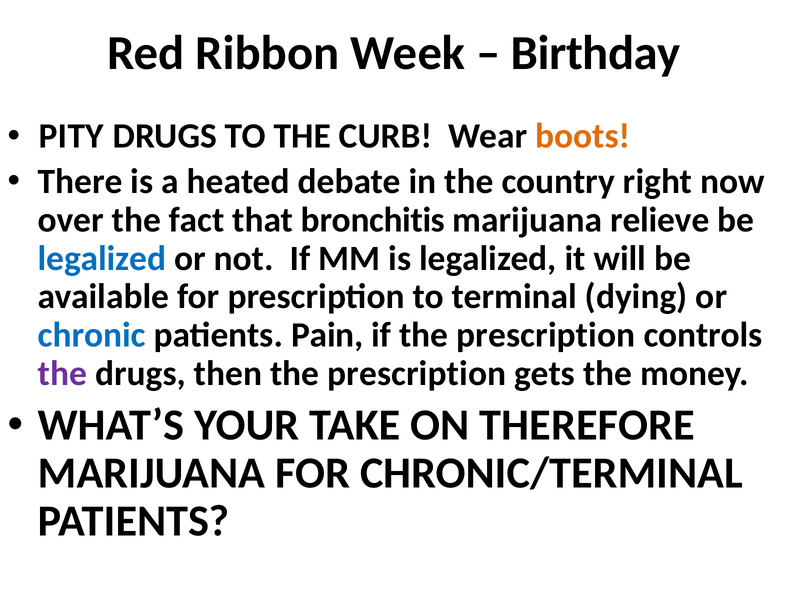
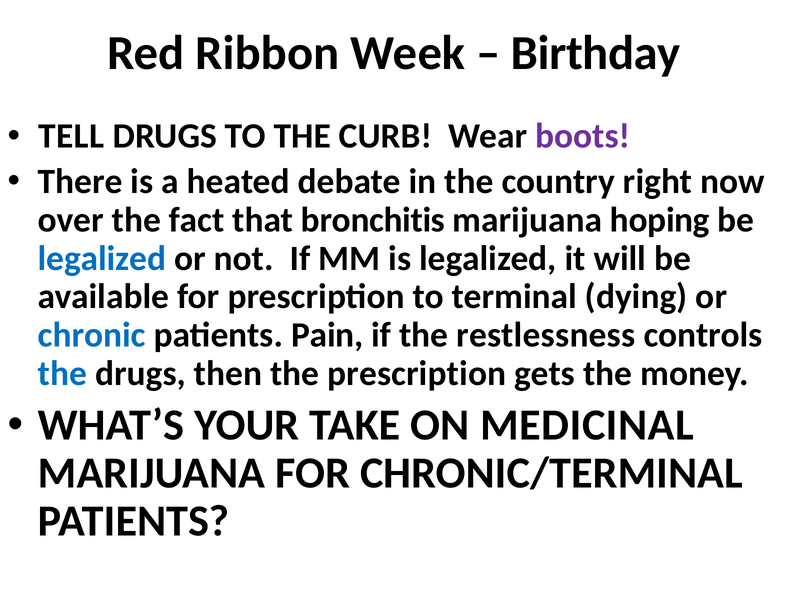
PITY: PITY -> TELL (71, 136)
boots colour: orange -> purple (583, 136)
relieve: relieve -> hoping (660, 220)
if the prescription: prescription -> restlessness (546, 335)
the colour: purple -> blue (62, 373)
THEREFORE: THEREFORE -> MEDICINAL (587, 425)
